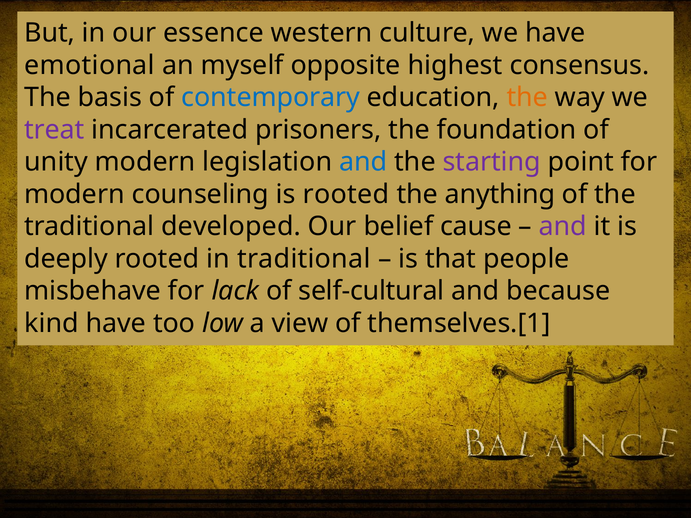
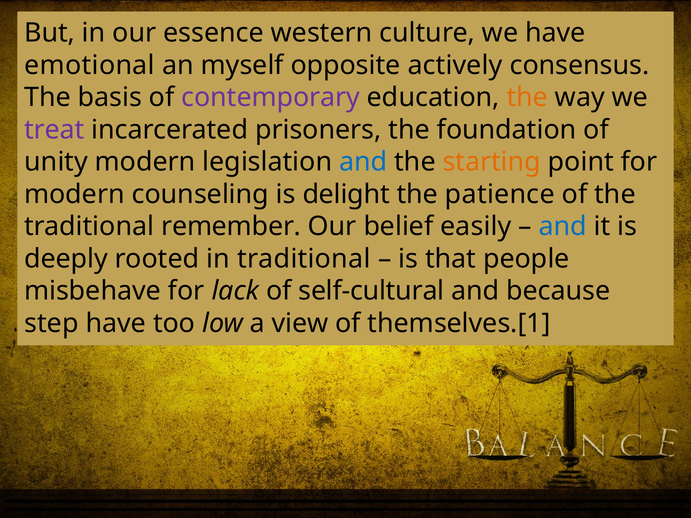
highest: highest -> actively (455, 65)
contemporary colour: blue -> purple (271, 98)
starting colour: purple -> orange (492, 162)
is rooted: rooted -> delight (346, 194)
anything: anything -> patience (500, 194)
developed: developed -> remember (231, 227)
cause: cause -> easily (476, 227)
and colour: purple -> blue (563, 227)
kind: kind -> step (51, 323)
